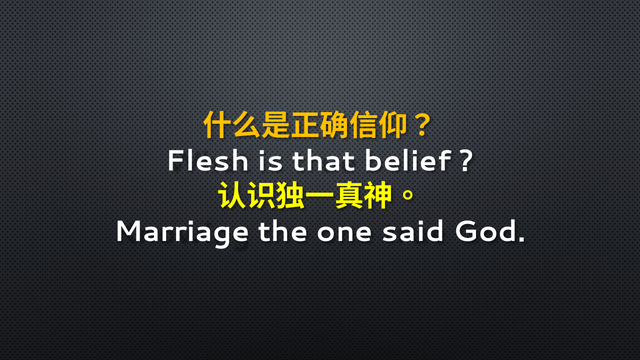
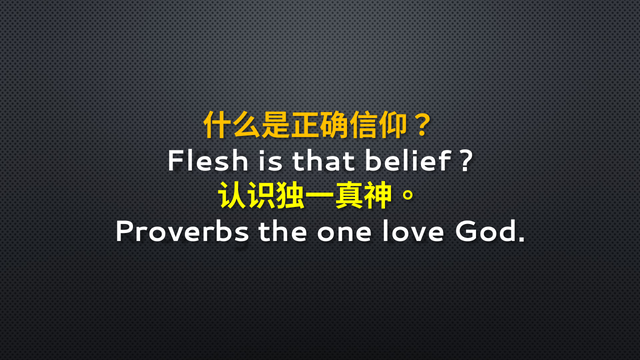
Marriage: Marriage -> Proverbs (182, 232)
said: said -> love (413, 232)
